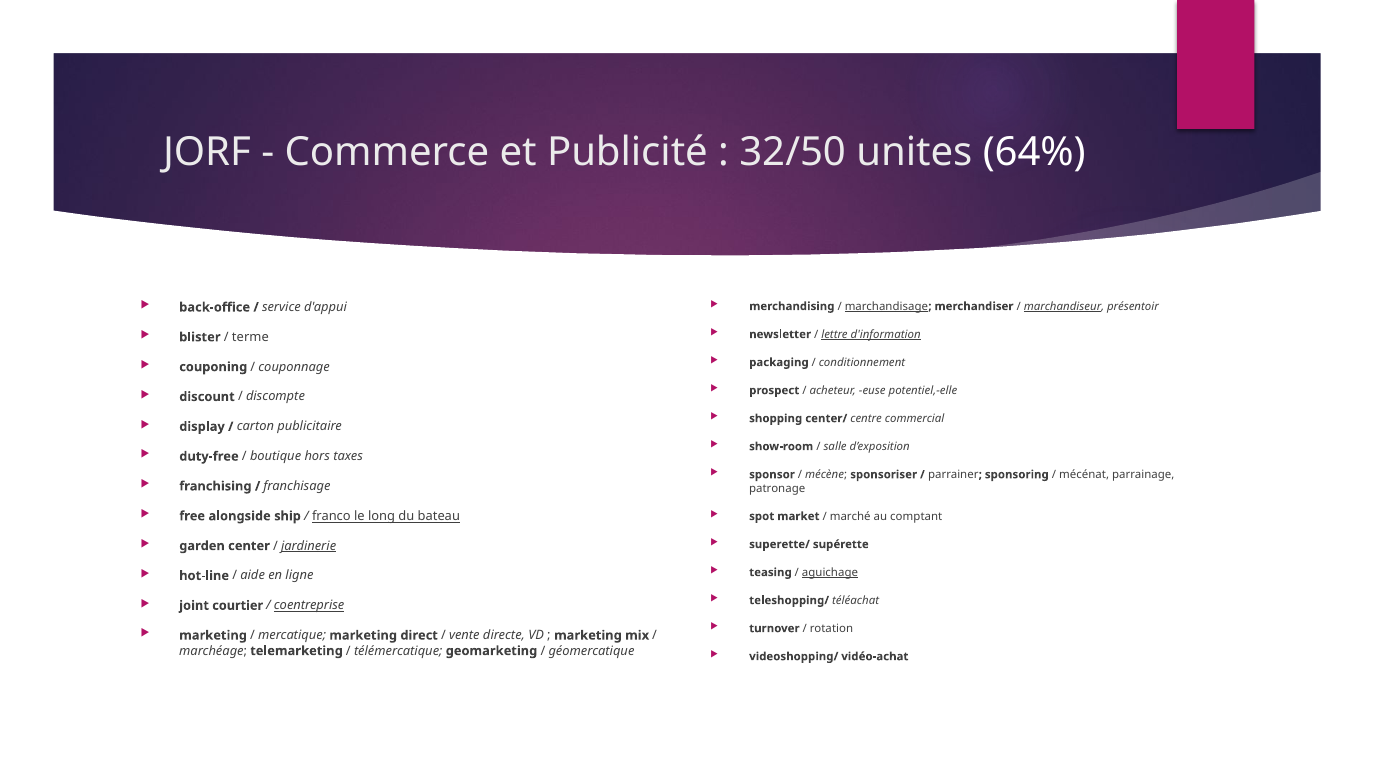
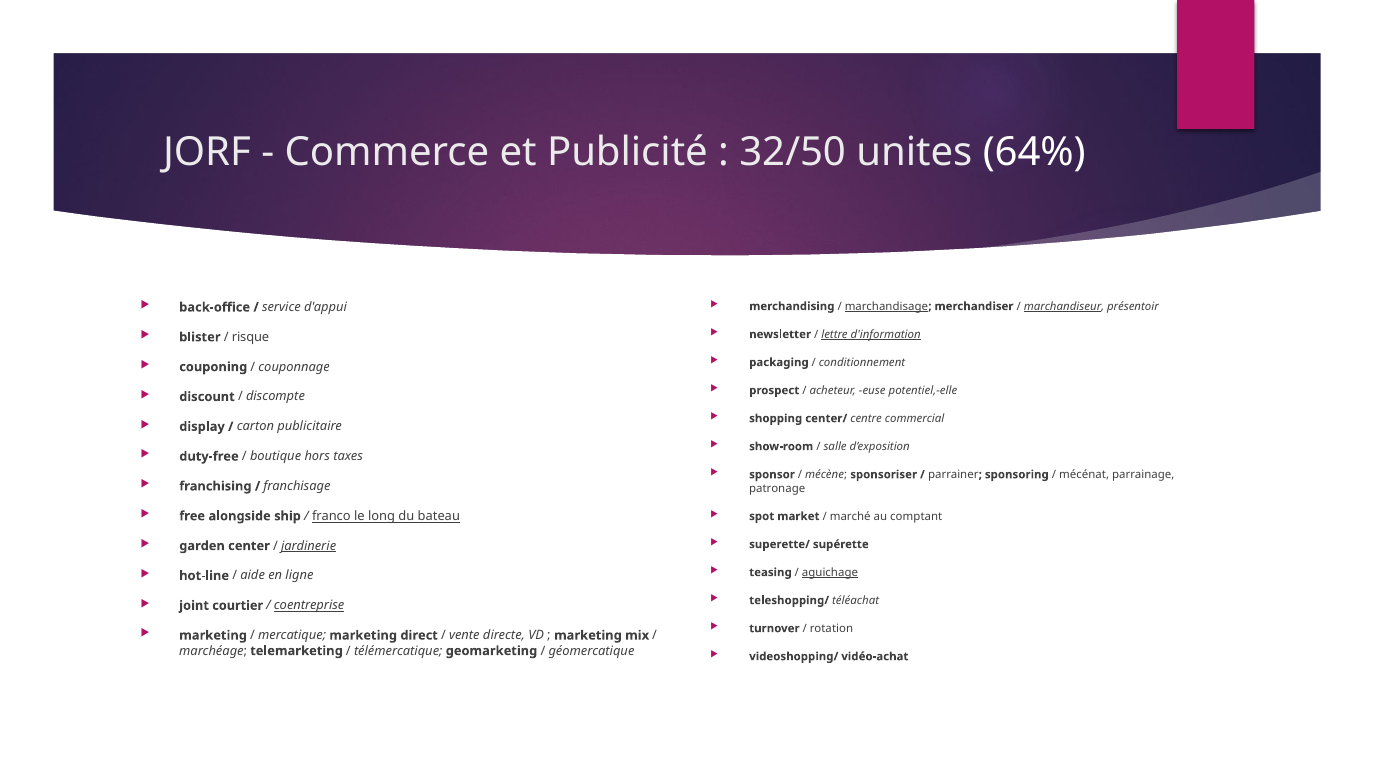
terme: terme -> risque (251, 337)
